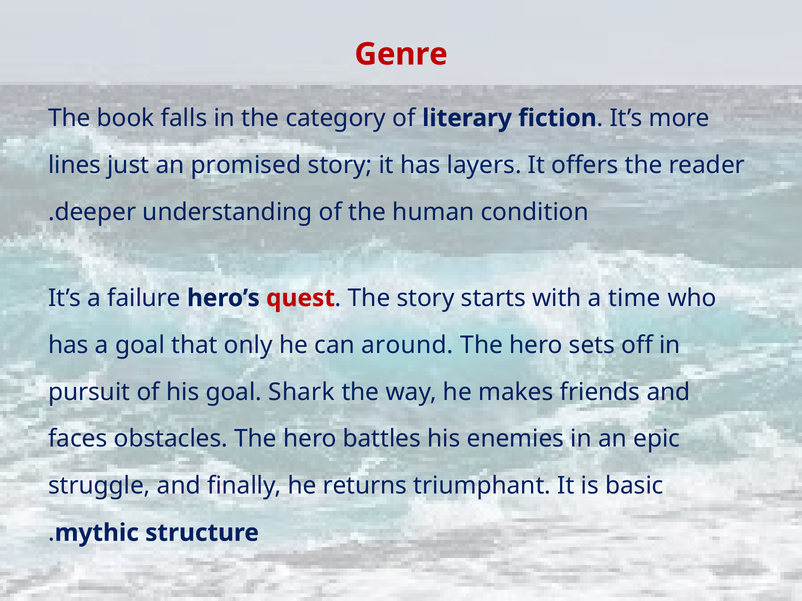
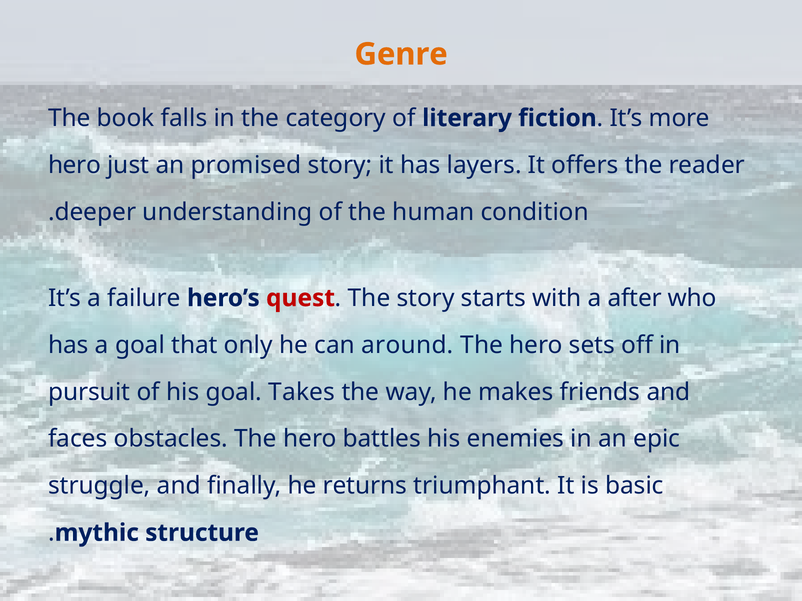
Genre colour: red -> orange (401, 54)
lines: lines -> hero (75, 165)
time: time -> after (635, 298)
Shark: Shark -> Takes (302, 392)
